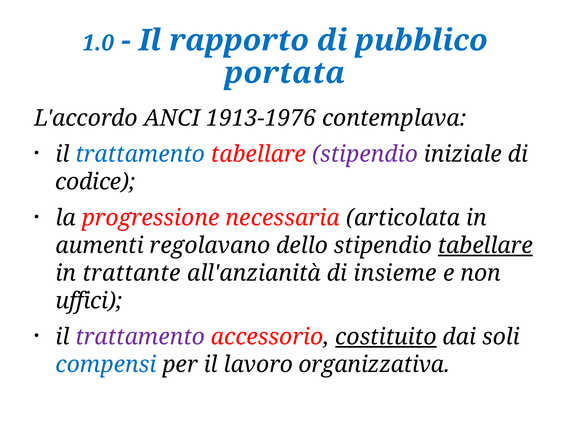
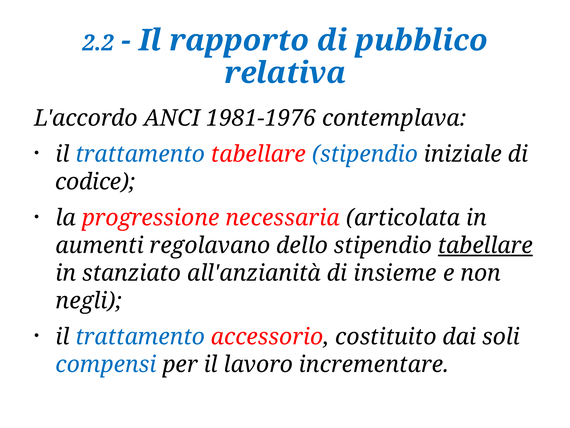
1.0: 1.0 -> 2.2 (98, 43)
portata: portata -> relativa (285, 73)
1913-1976: 1913-1976 -> 1981-1976 (261, 118)
stipendio colour: purple -> blue (365, 154)
trattante: trattante -> stanziato (132, 273)
uffici: uffici -> negli (89, 300)
trattamento colour: purple -> blue (140, 337)
costituito underline: present -> none (386, 337)
organizzativa: organizzativa -> incrementare (374, 364)
